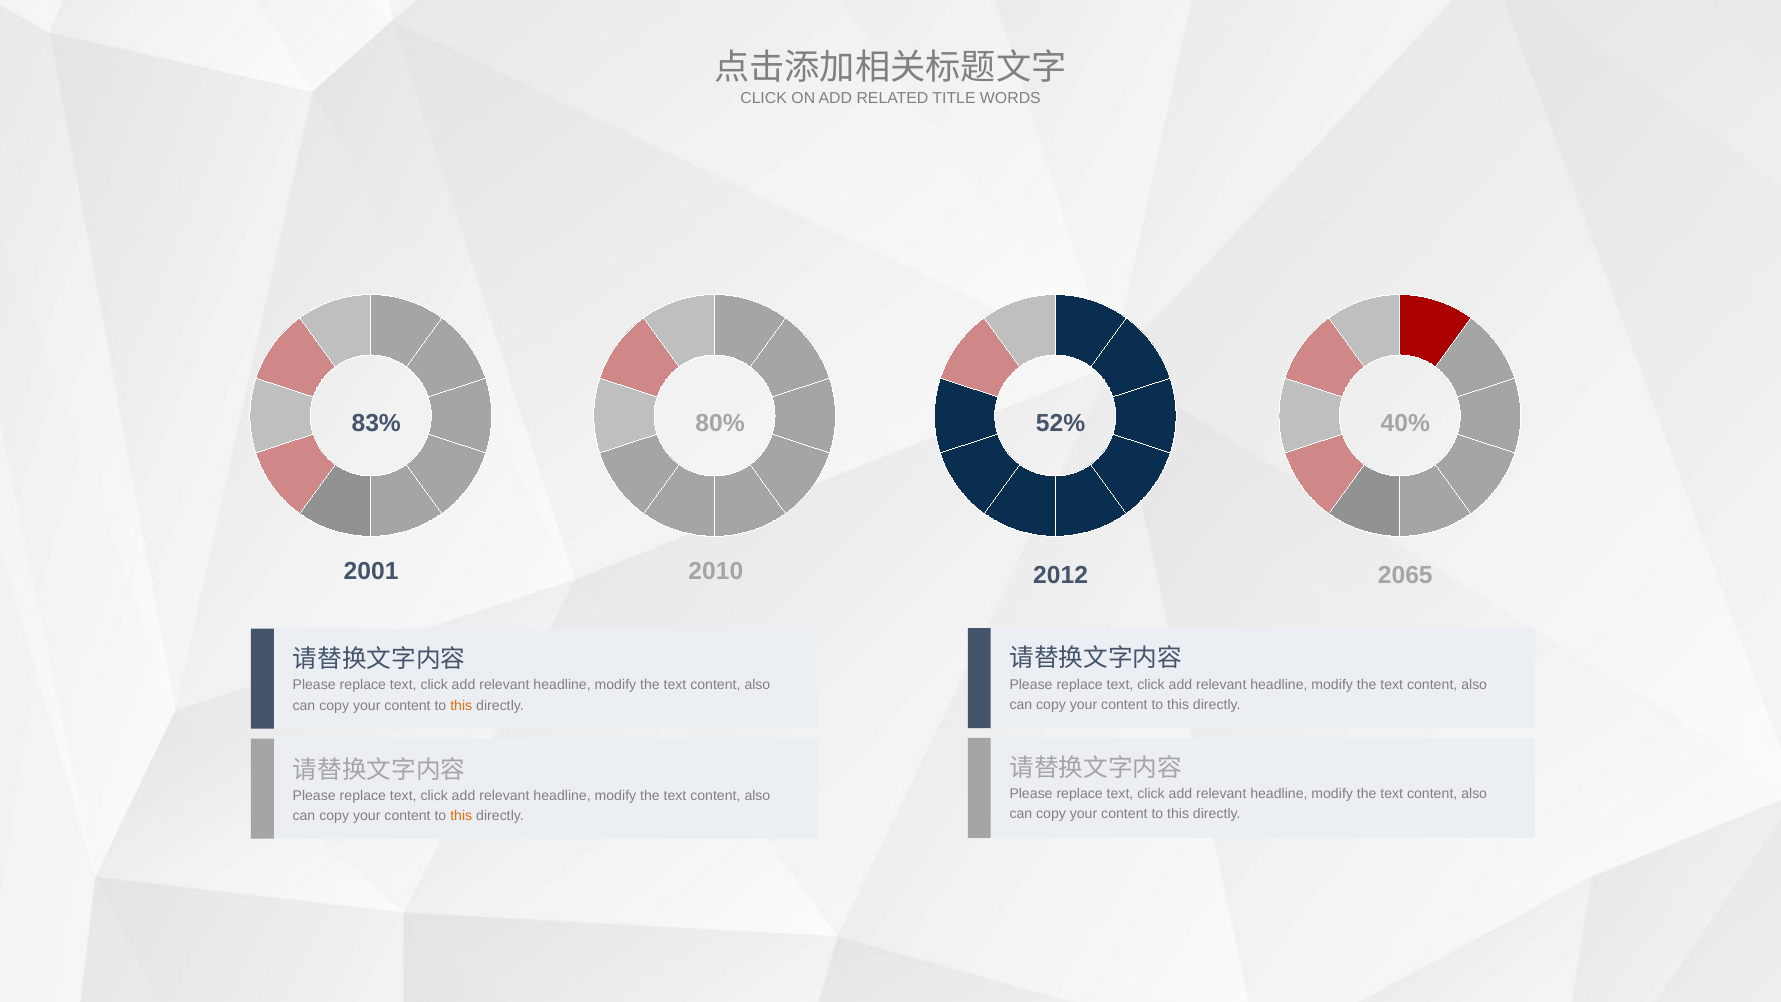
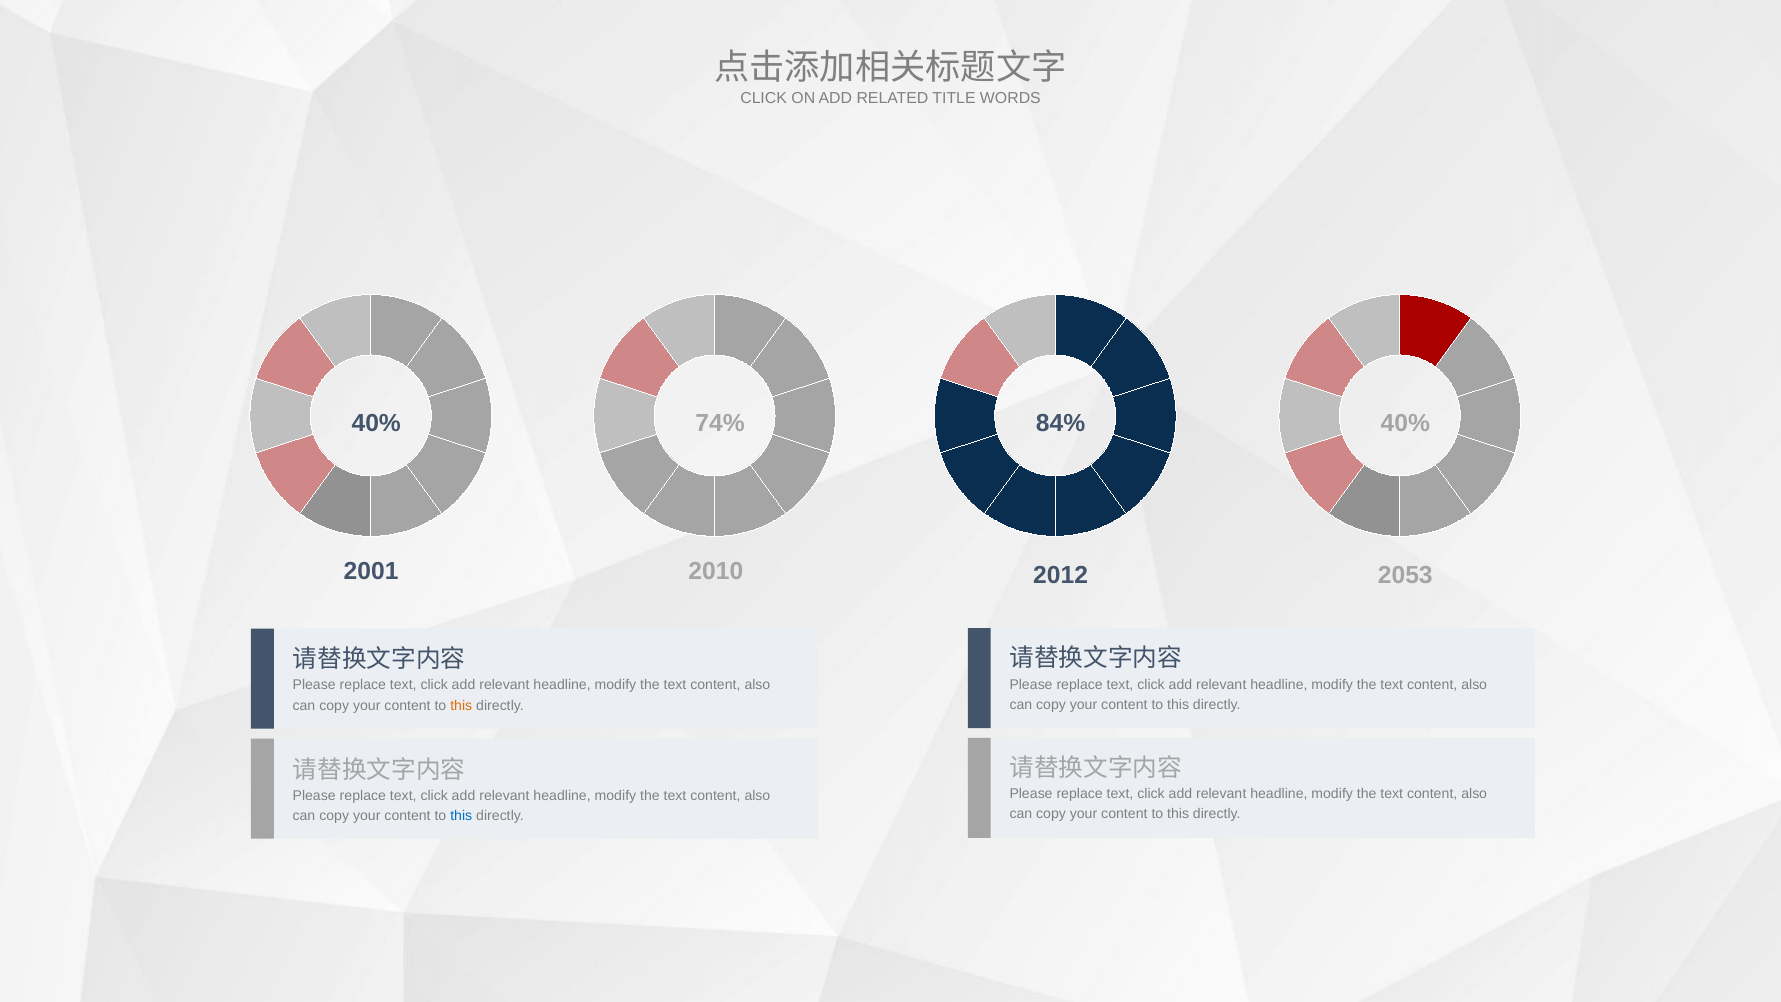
83%: 83% -> 40% (376, 423)
80%: 80% -> 74% (720, 423)
52%: 52% -> 84% (1061, 423)
2065: 2065 -> 2053 (1405, 576)
this colour: orange -> blue (461, 816)
